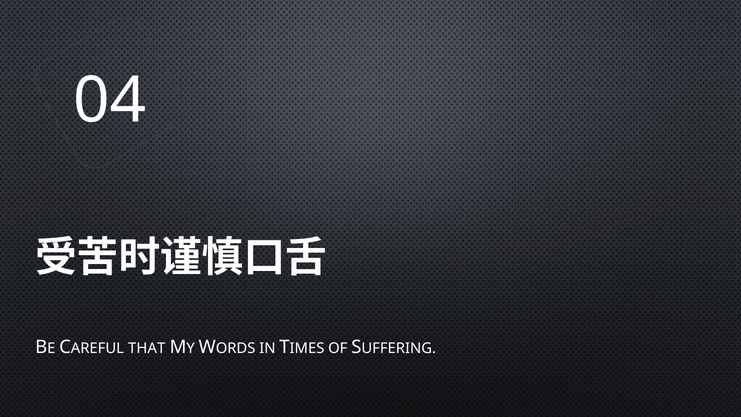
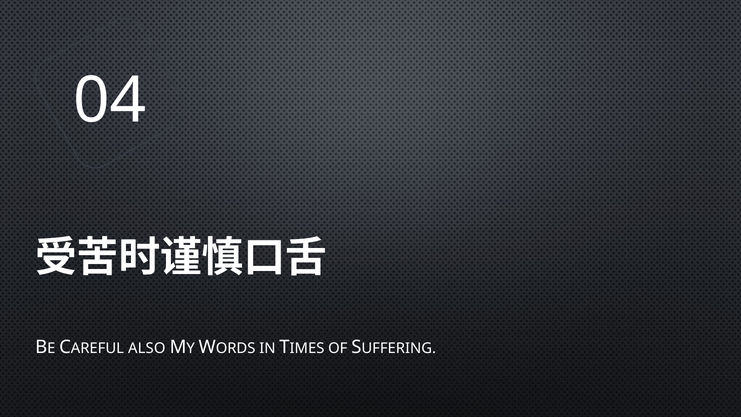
THAT: THAT -> ALSO (147, 348)
